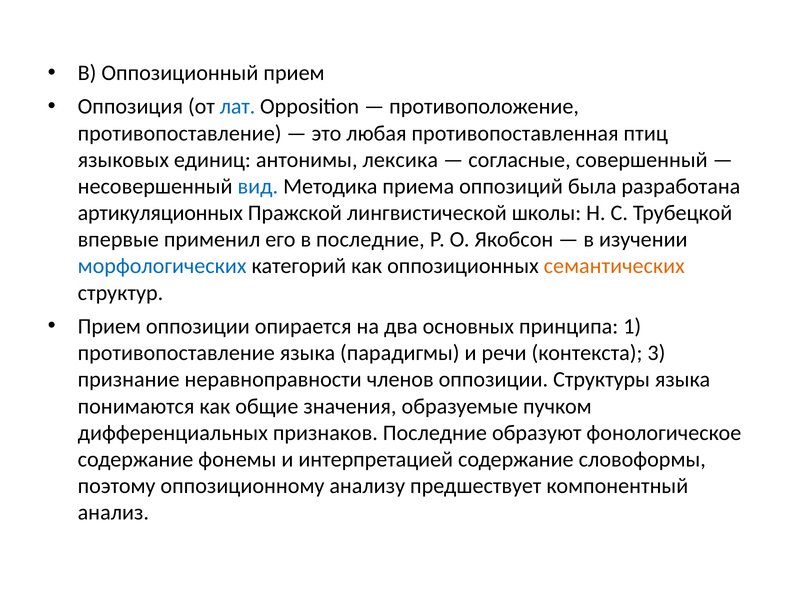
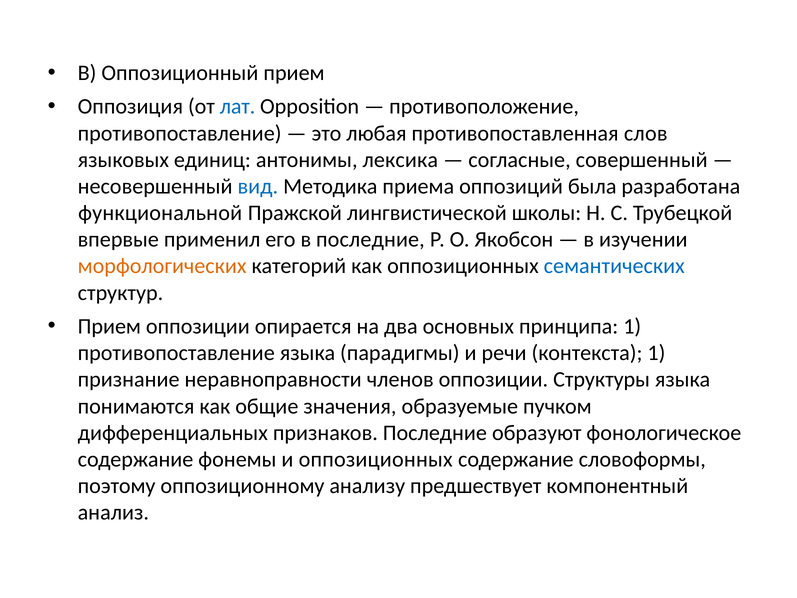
птиц: птиц -> слов (646, 133)
артикуляционных: артикуляционных -> функциональной (160, 213)
морфологических colour: blue -> orange (162, 266)
семантических colour: orange -> blue (614, 266)
контекста 3: 3 -> 1 (656, 353)
и интерпретацией: интерпретацией -> оппозиционных (376, 459)
